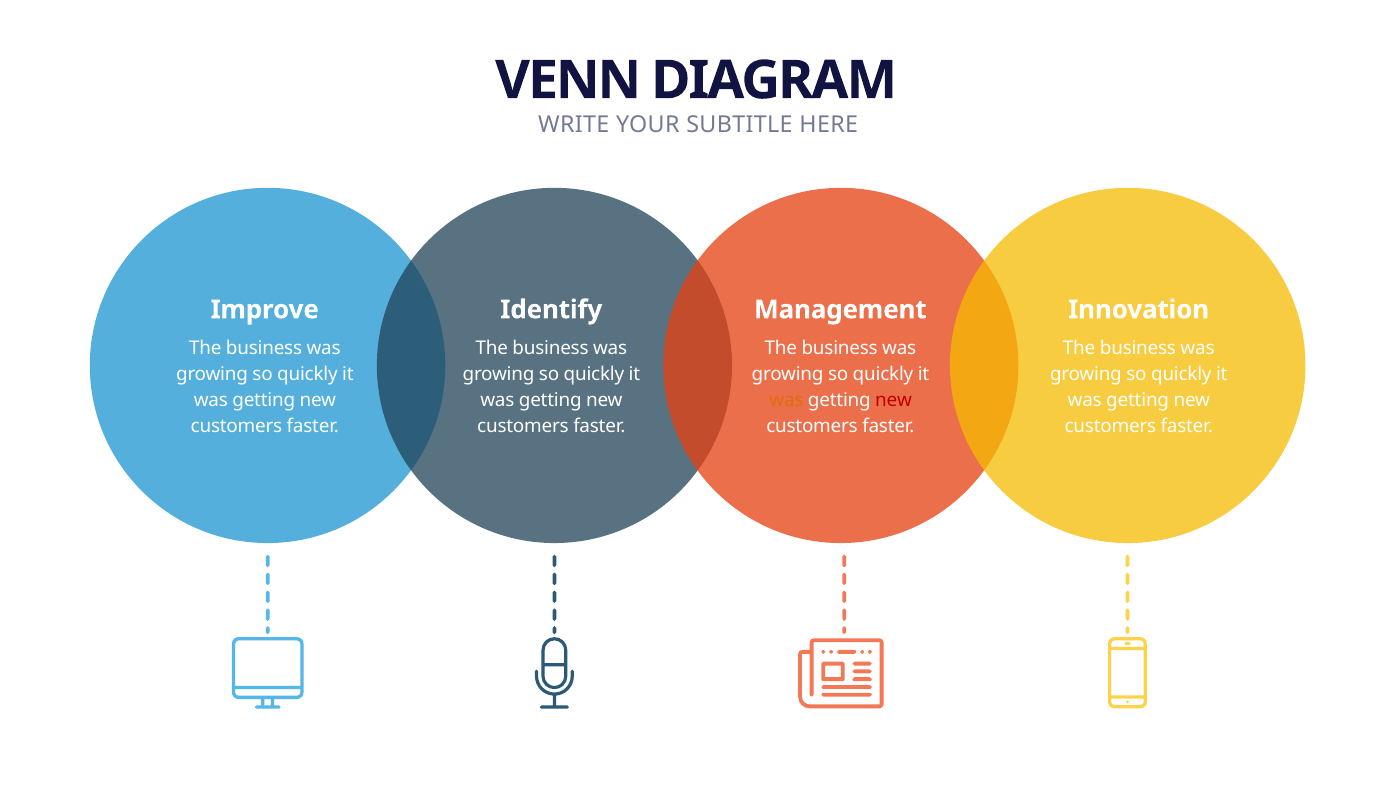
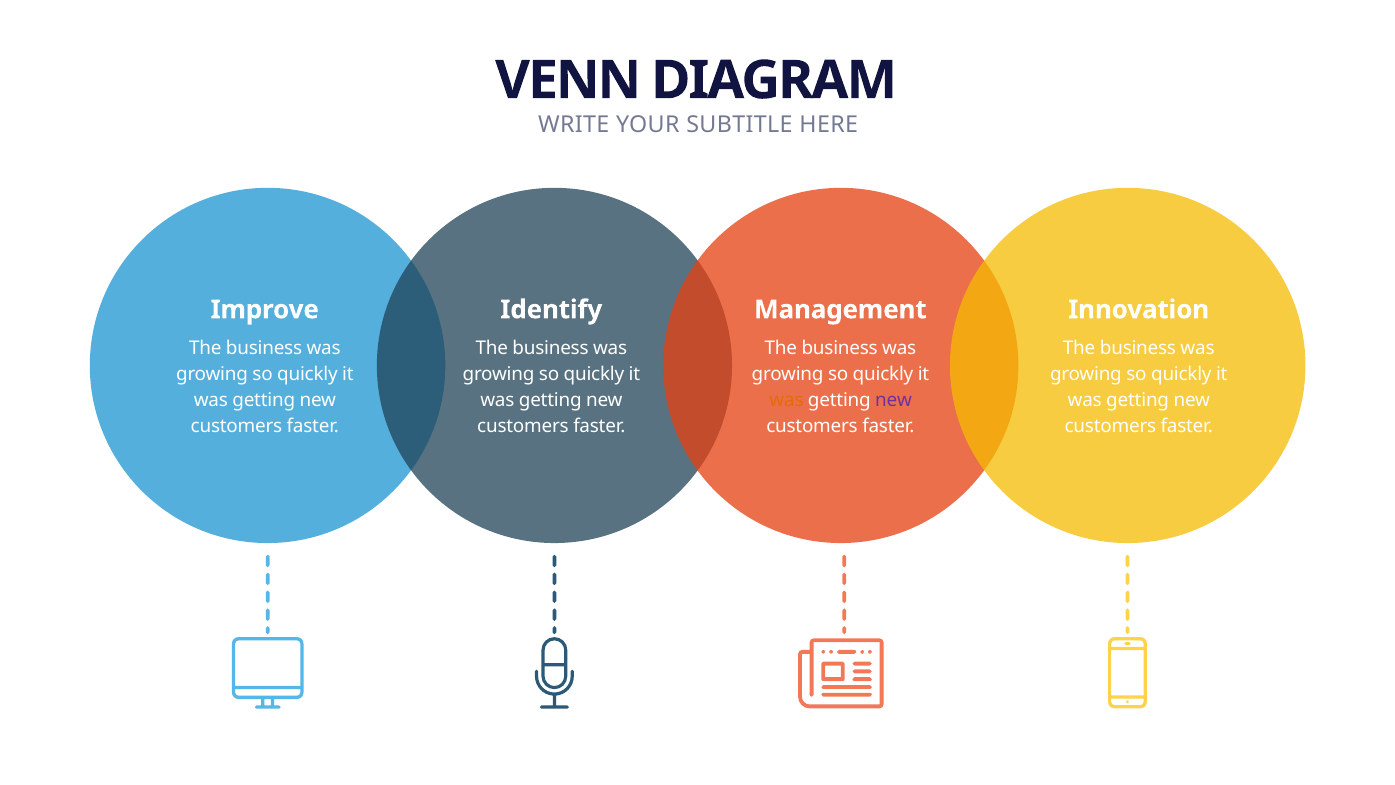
new colour: red -> purple (894, 400)
